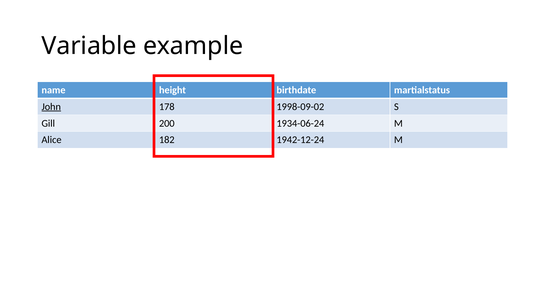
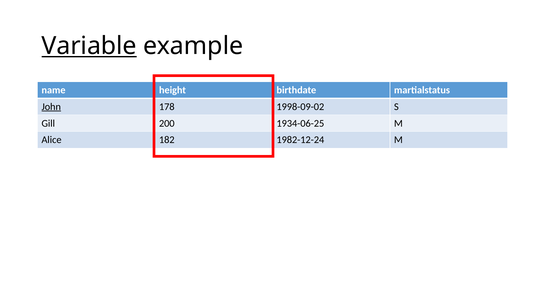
Variable underline: none -> present (89, 46)
1934-06-24: 1934-06-24 -> 1934-06-25 (300, 123)
1942-12-24: 1942-12-24 -> 1982-12-24 (300, 140)
